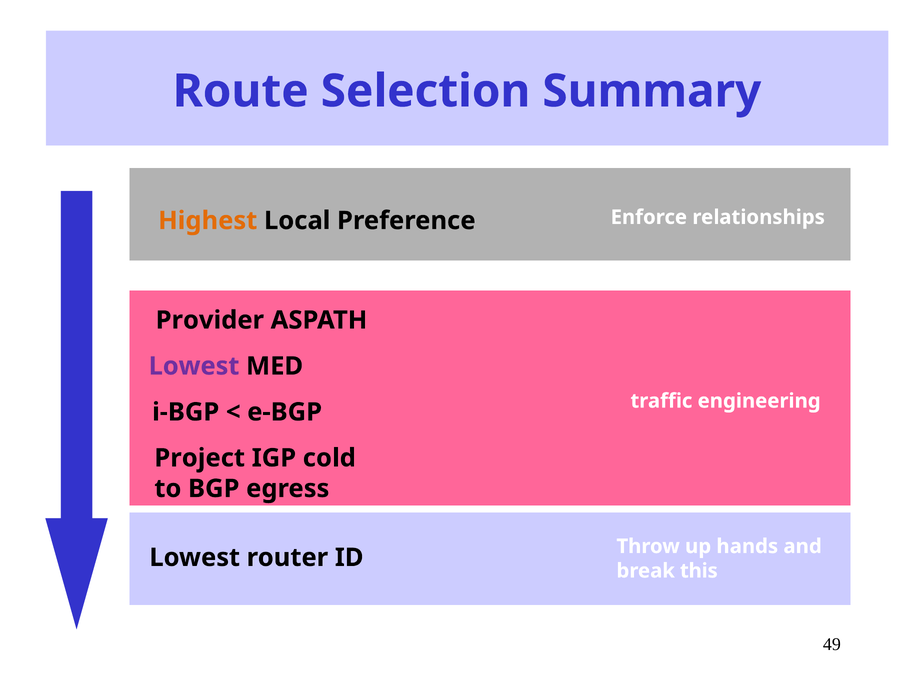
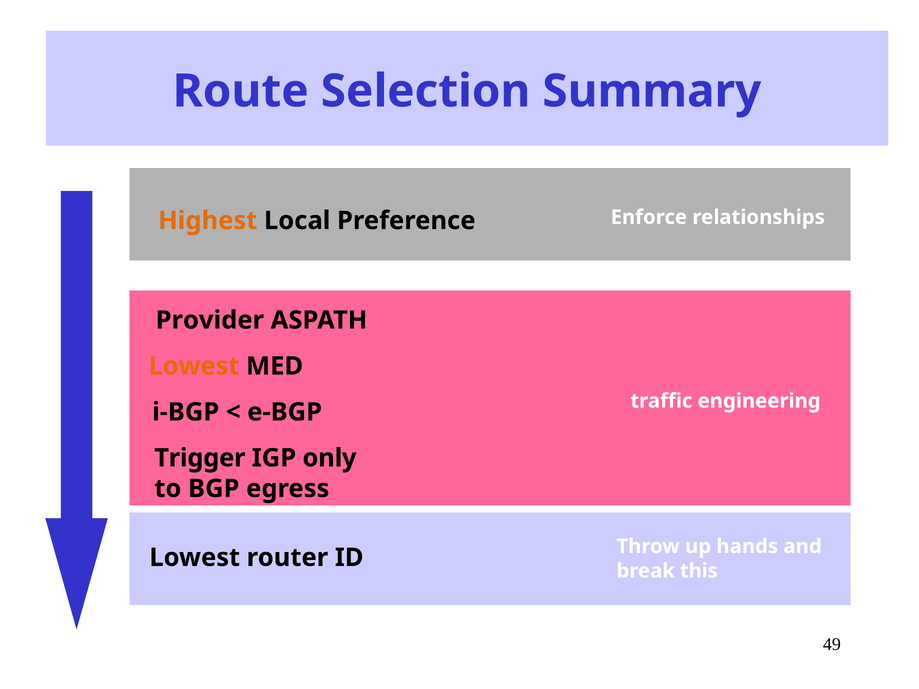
Lowest colour: purple -> orange (194, 366)
Project: Project -> Trigger (200, 458)
cold: cold -> only (329, 458)
